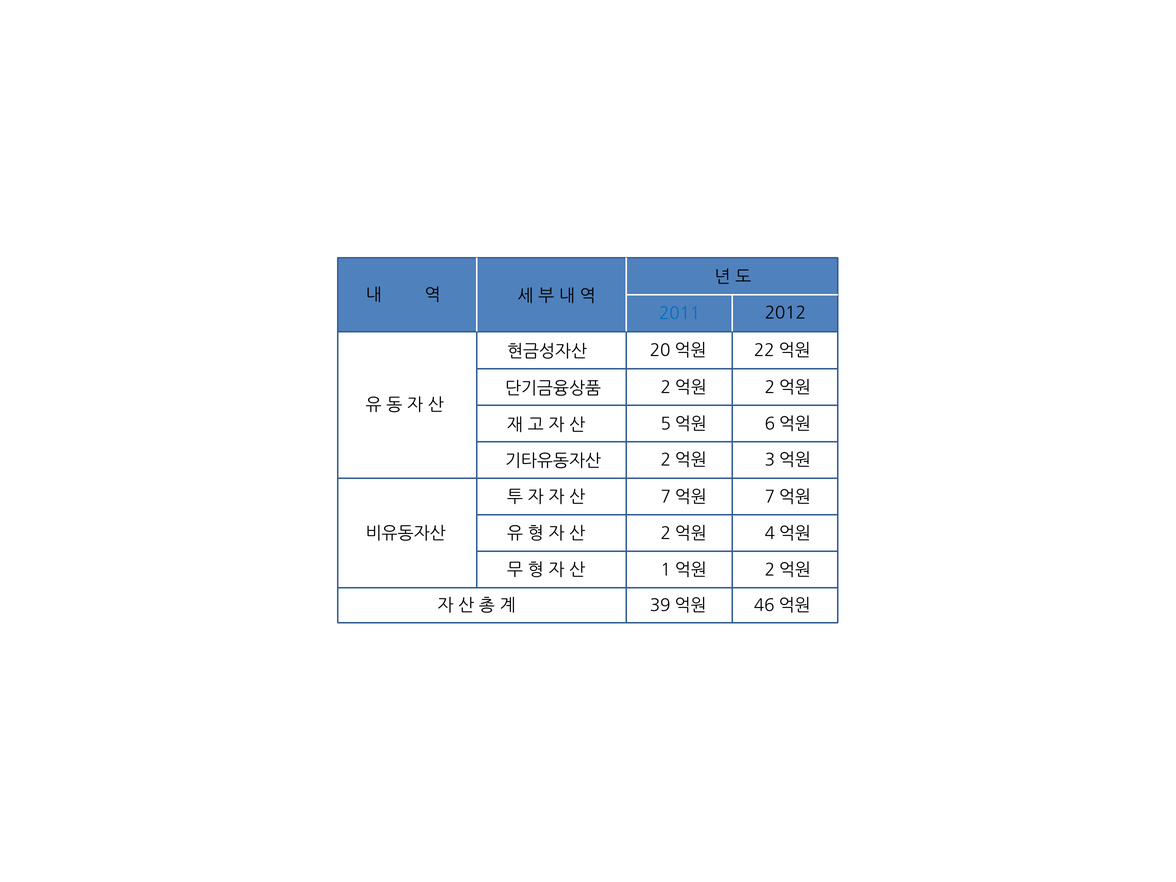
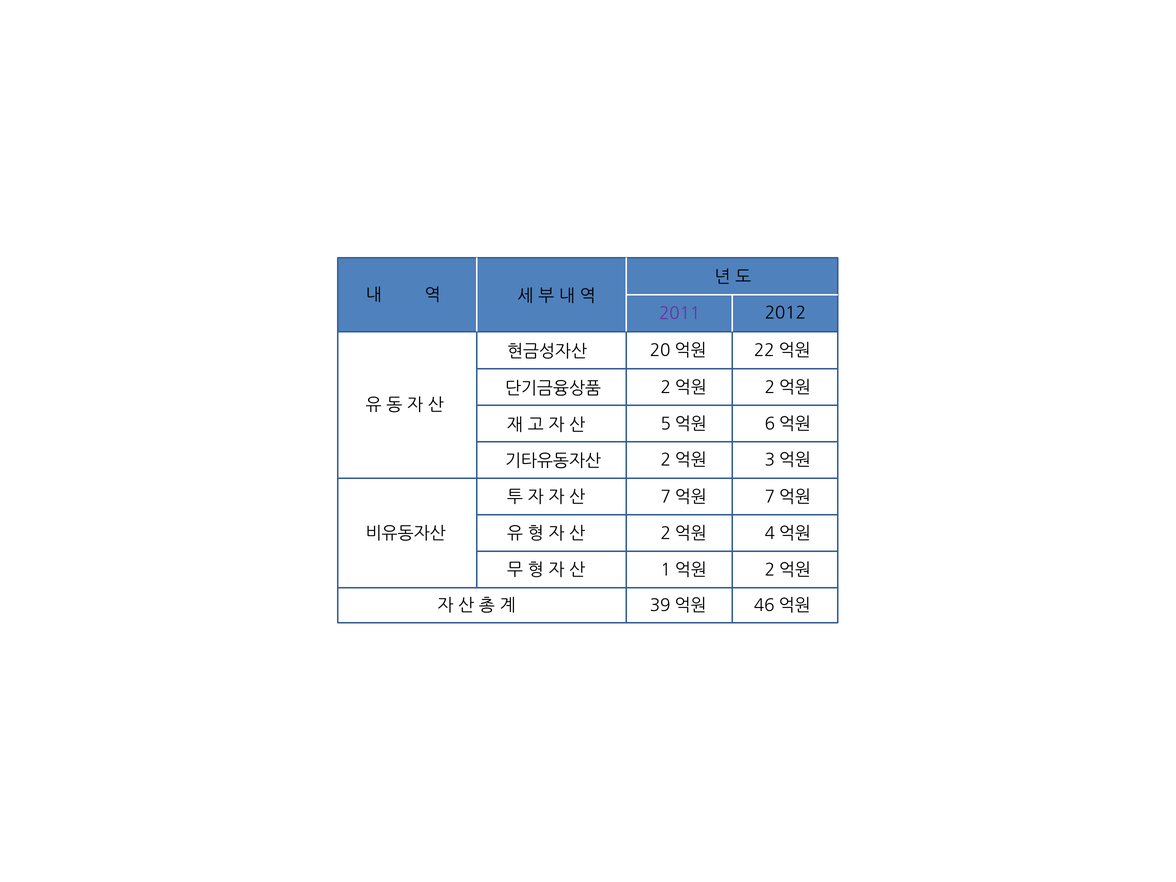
2011 colour: blue -> purple (680, 314)
